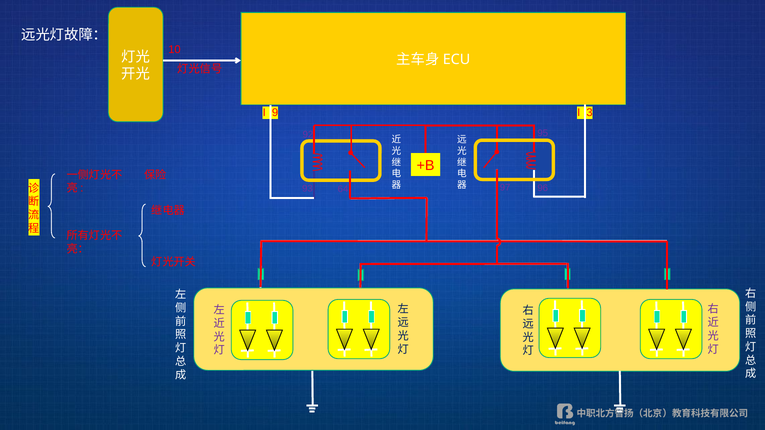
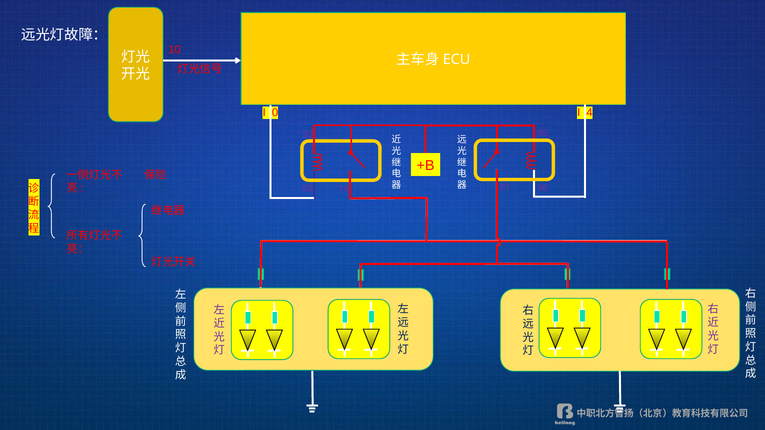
9: 9 -> 0 (275, 113)
3: 3 -> 4 (590, 113)
64: 64 -> 74 (343, 189)
